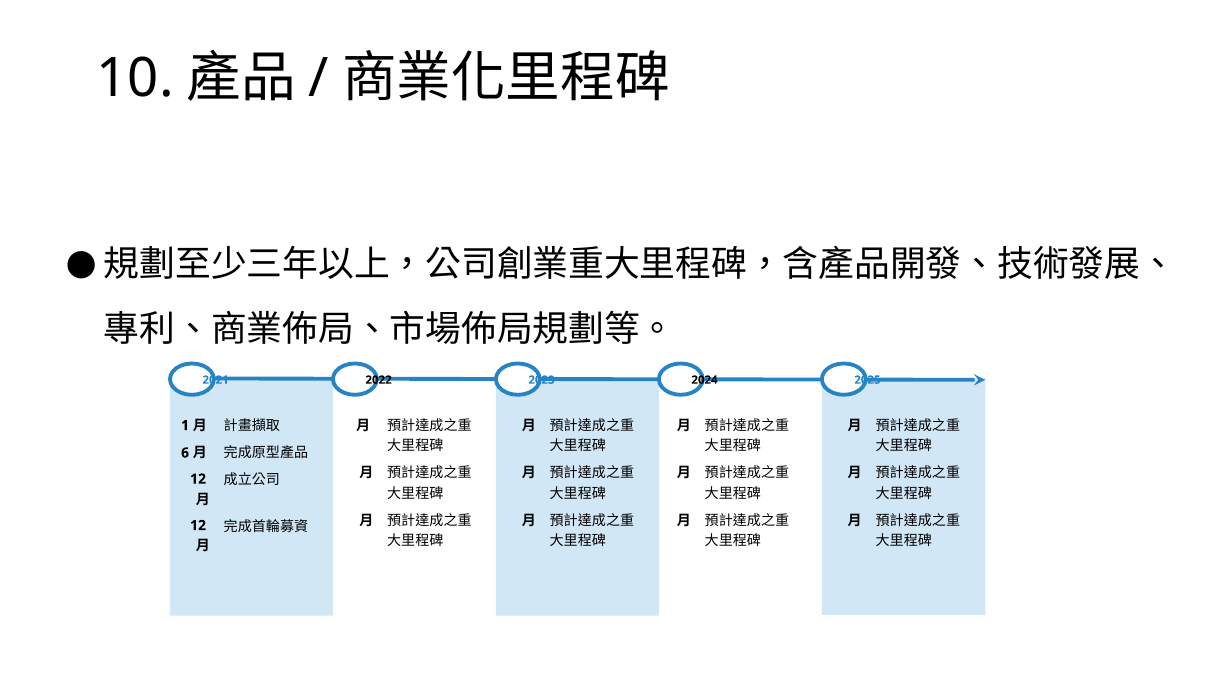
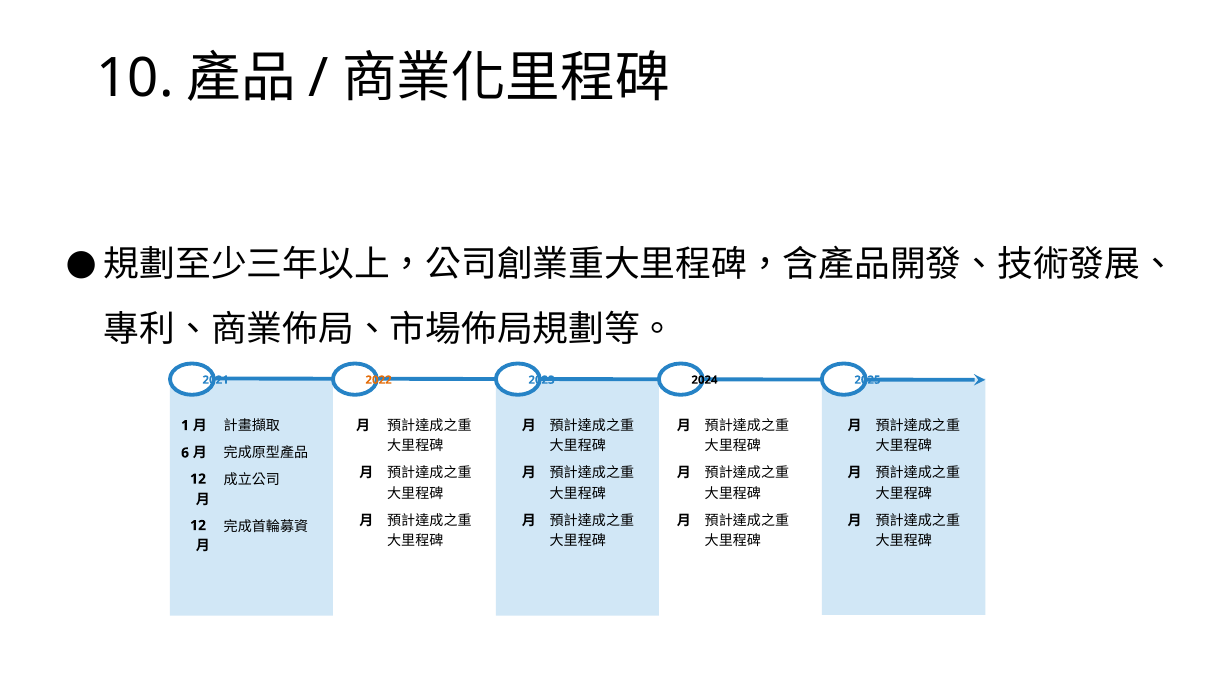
2022 colour: black -> orange (379, 380)
